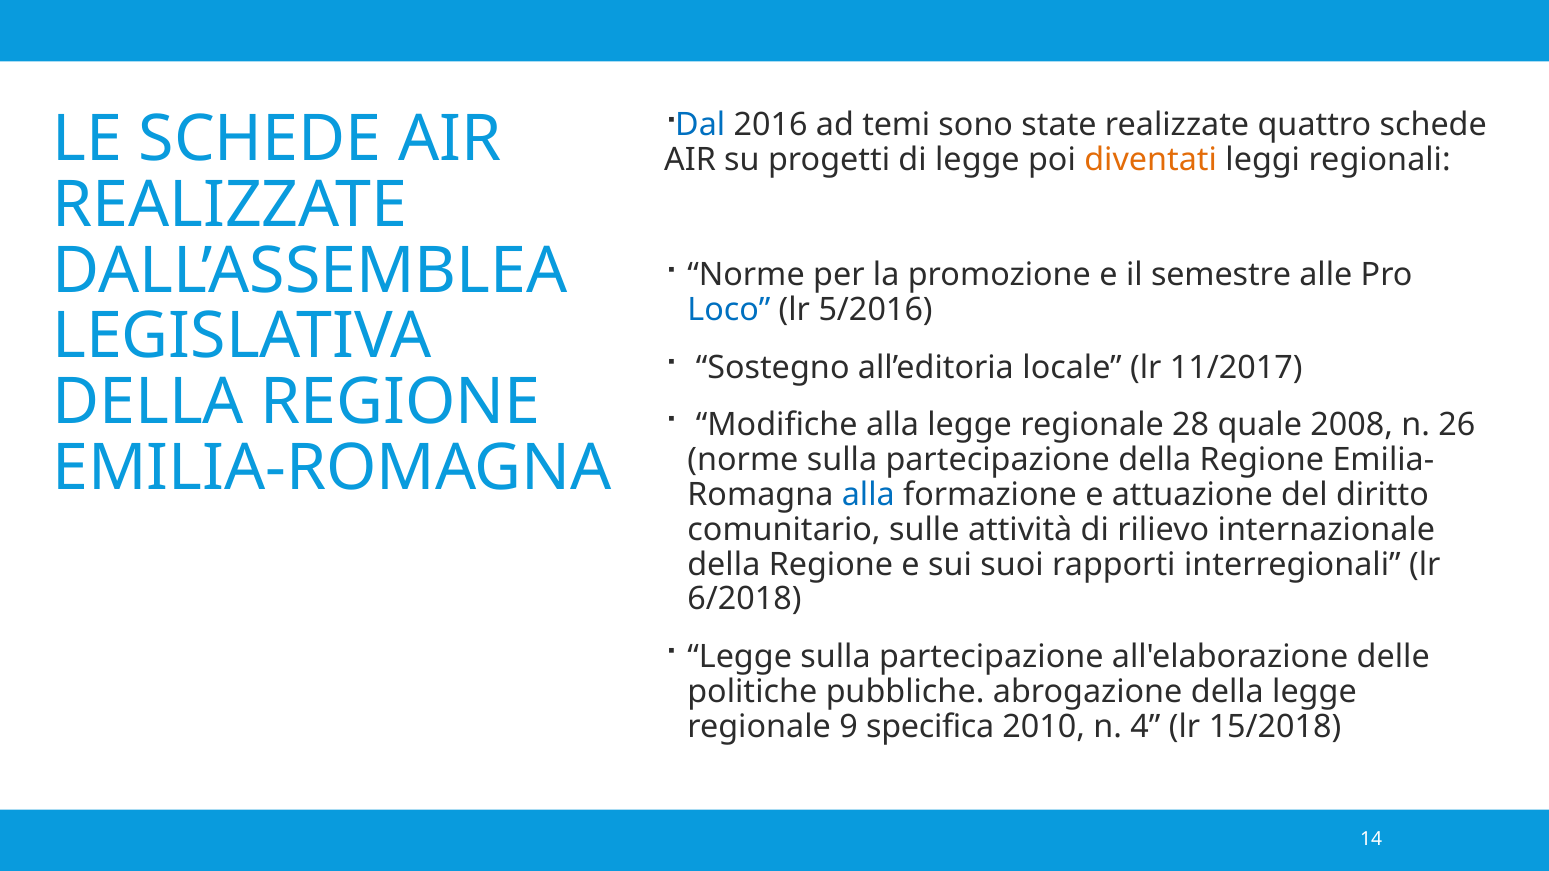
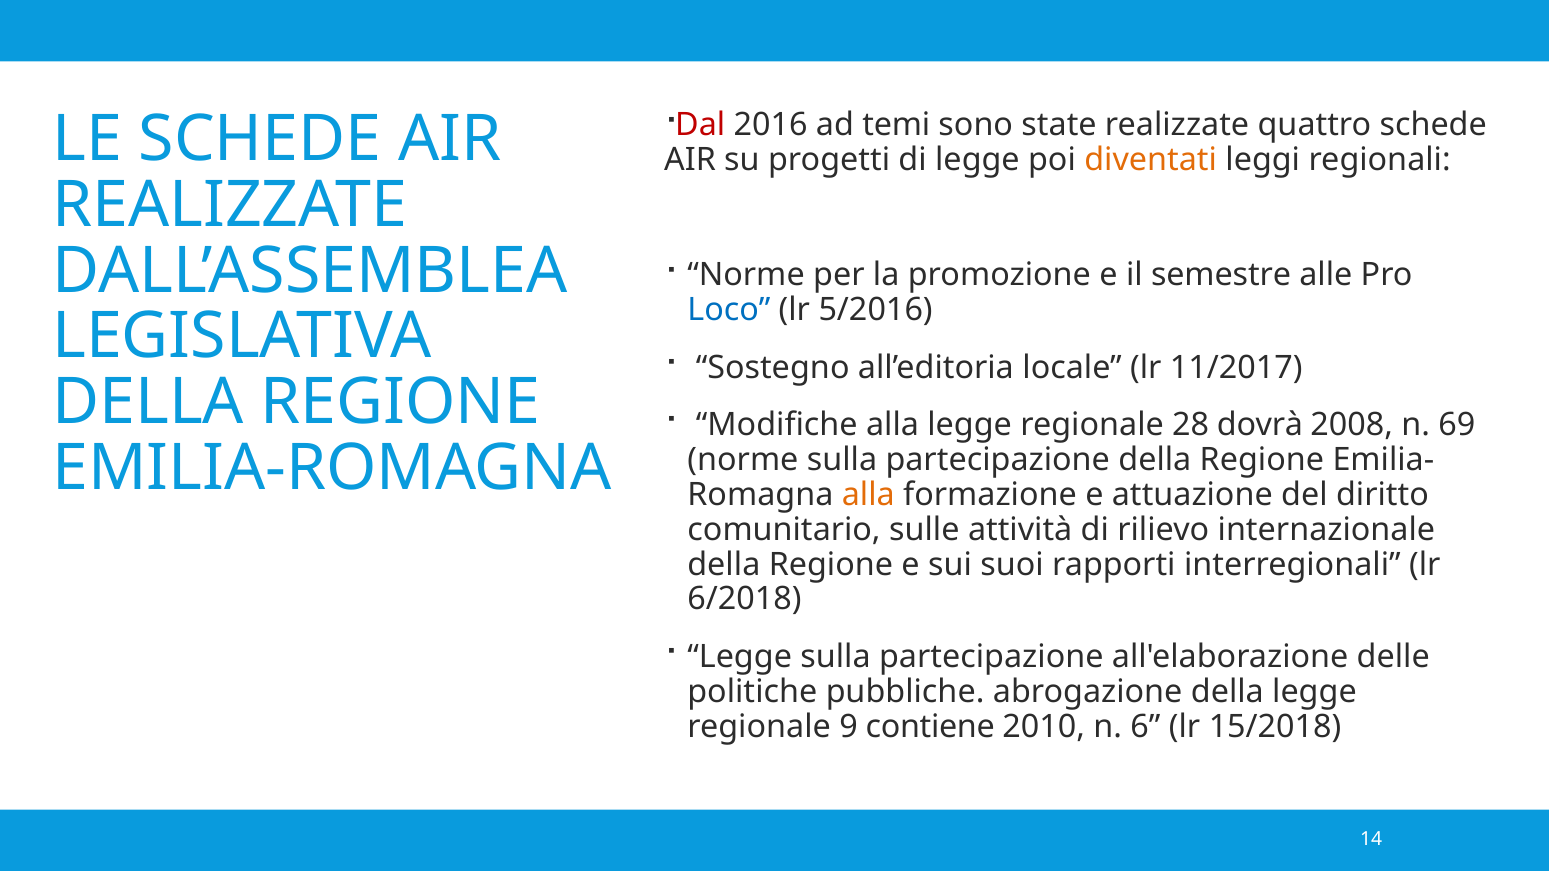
Dal colour: blue -> red (700, 125)
quale: quale -> dovrà (1260, 425)
26: 26 -> 69 (1457, 425)
alla colour: blue -> orange (868, 495)
specifica: specifica -> contiene (930, 727)
4: 4 -> 6 (1146, 727)
